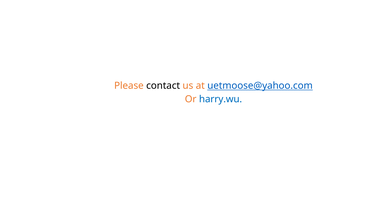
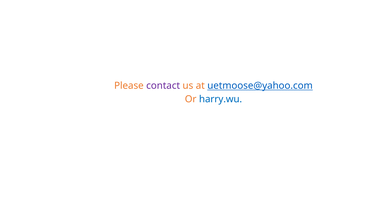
contact colour: black -> purple (163, 86)
